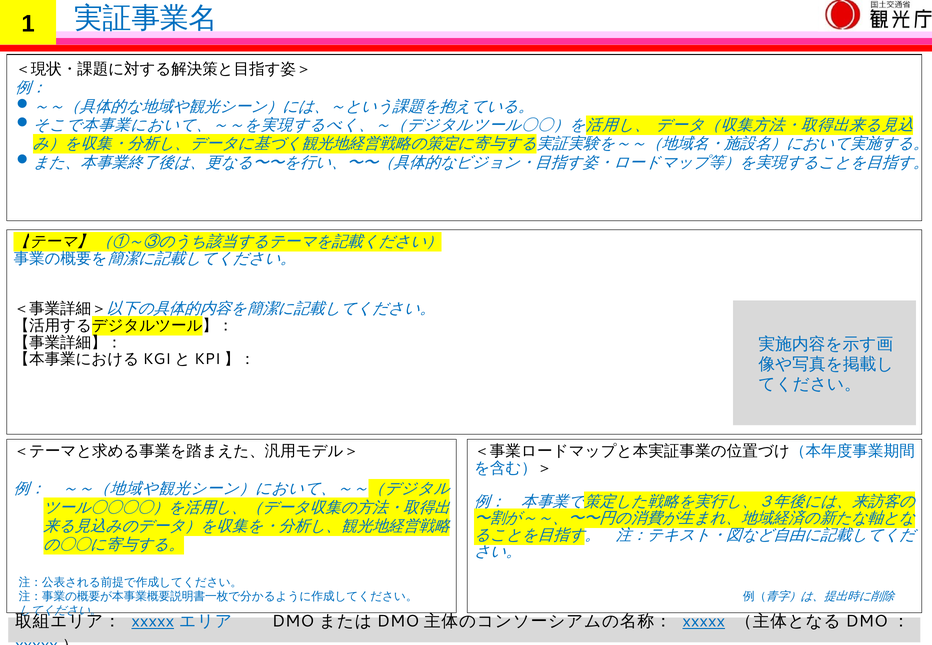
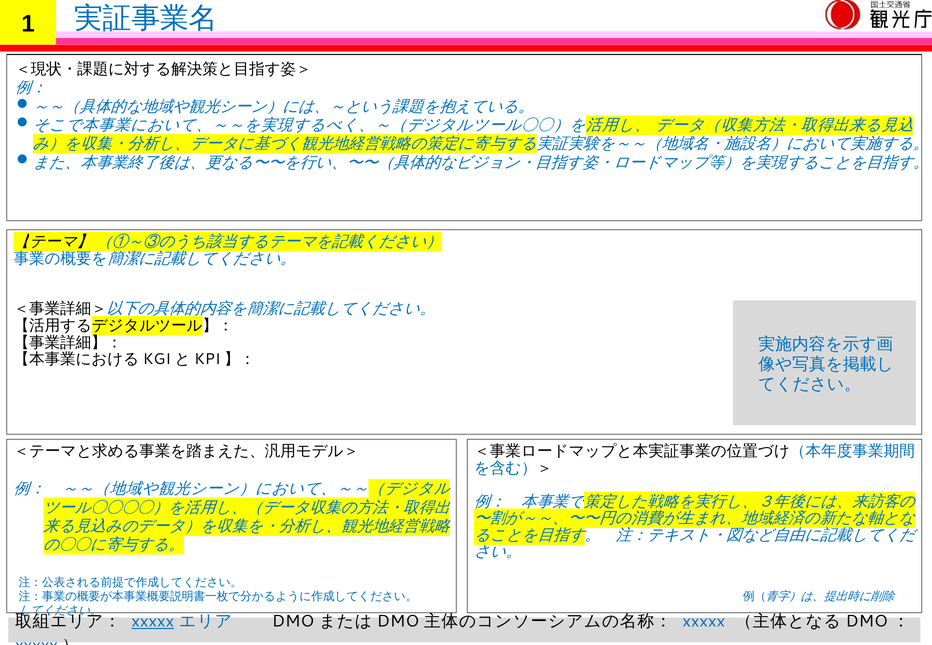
xxxxx underline: present -> none (704, 621)
